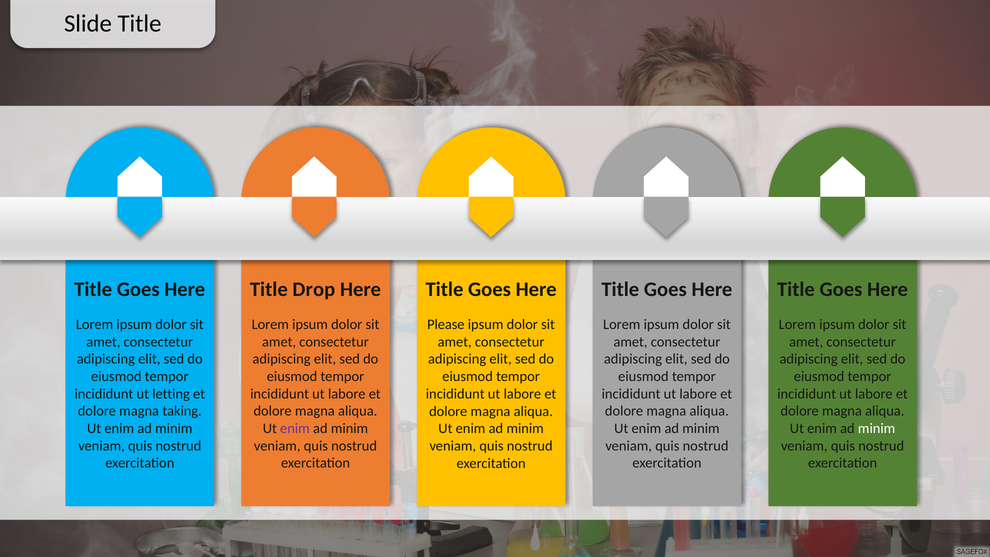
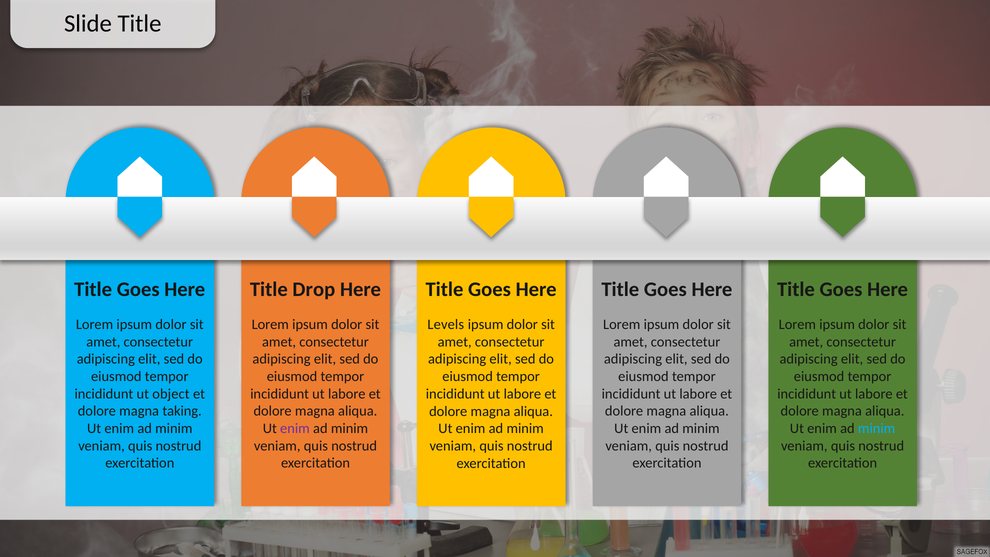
Please: Please -> Levels (446, 324)
letting: letting -> object (171, 394)
minim colour: white -> light blue (877, 428)
